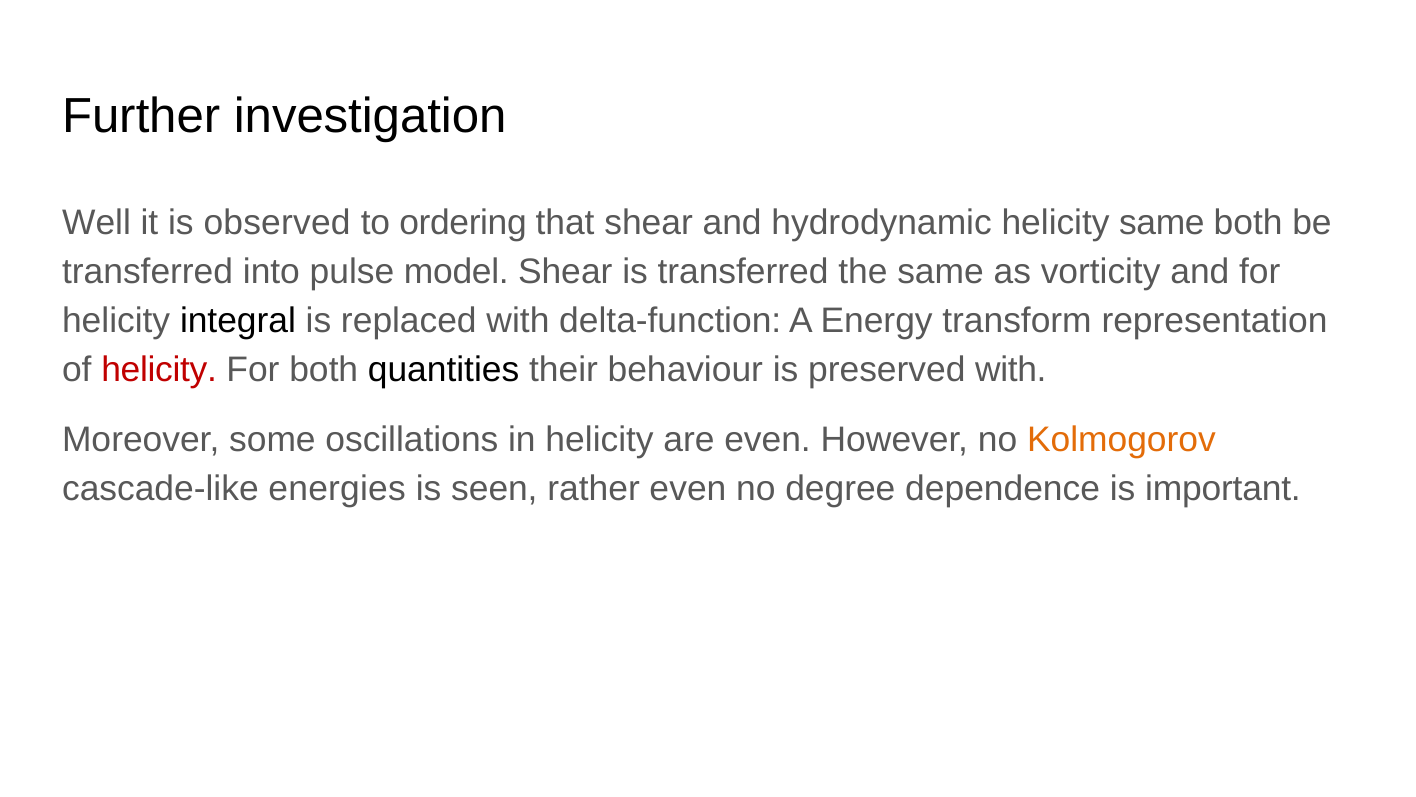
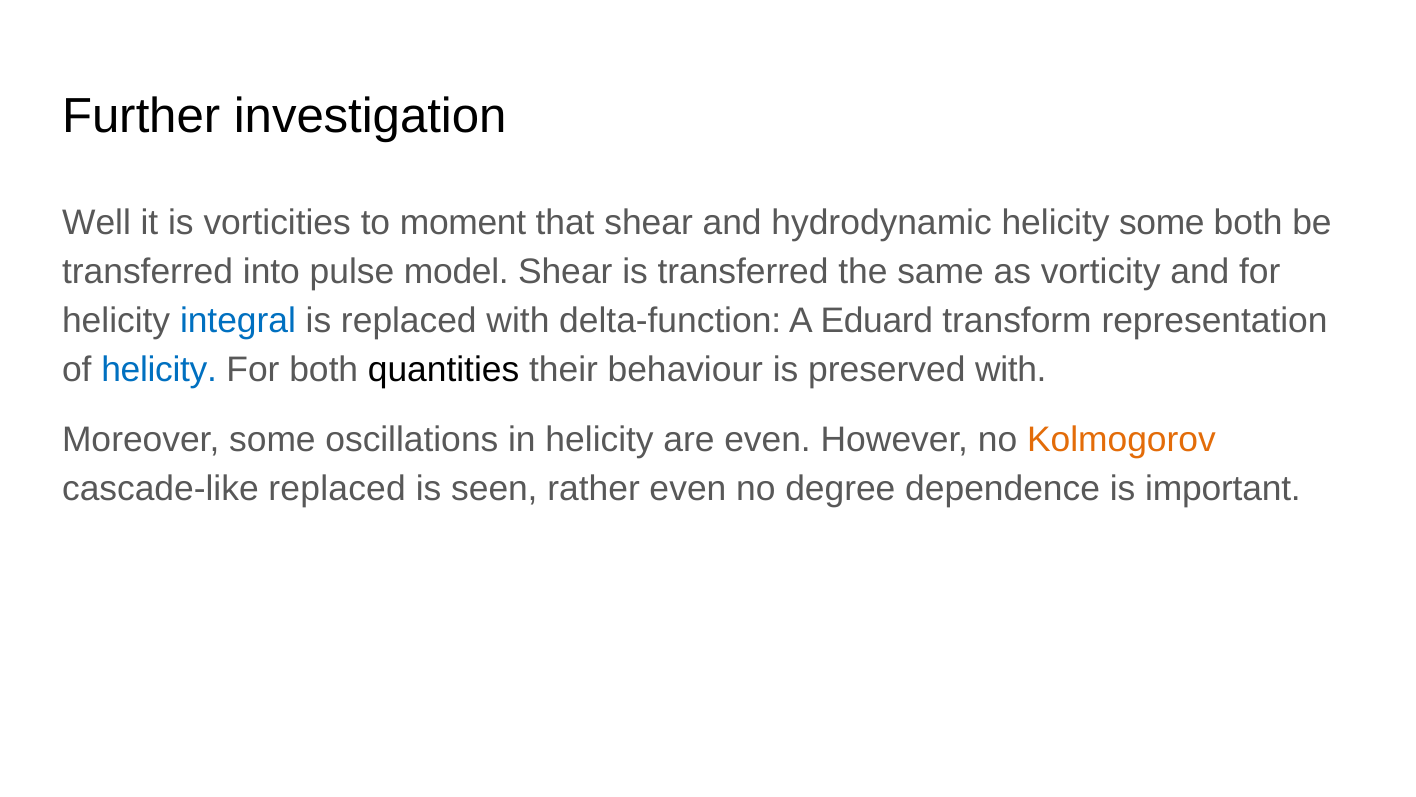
observed: observed -> vorticities (277, 223)
ordering: ordering -> moment (463, 223)
helicity same: same -> some (1162, 223)
integral colour: black -> blue (238, 320)
Energy: Energy -> Eduard (877, 320)
helicity colour: red -> blue (159, 369)
cascade-like energies: energies -> replaced (337, 488)
